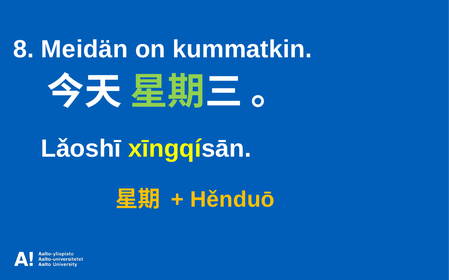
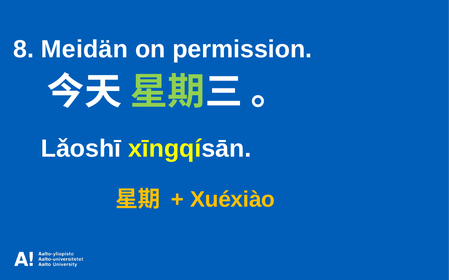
kummatkin: kummatkin -> permission (242, 49)
Hěnduō: Hěnduō -> Xuéxiào (233, 200)
